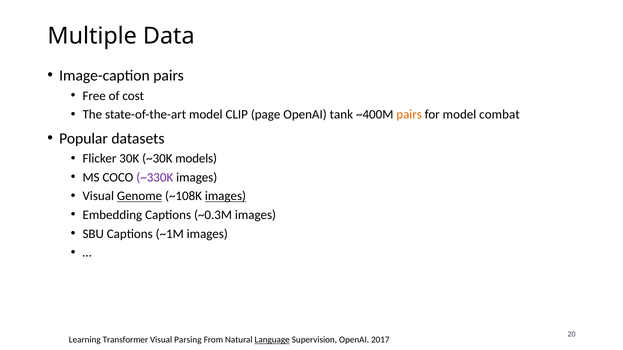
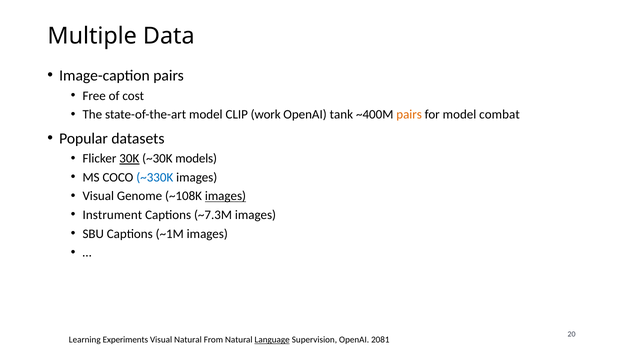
page: page -> work (266, 115)
30K underline: none -> present (129, 159)
~330K colour: purple -> blue (155, 178)
Genome underline: present -> none (140, 196)
Embedding: Embedding -> Instrument (112, 215)
~0.3M: ~0.3M -> ~7.3M (213, 215)
Transformer: Transformer -> Experiments (125, 340)
Visual Parsing: Parsing -> Natural (188, 340)
2017: 2017 -> 2081 (380, 340)
